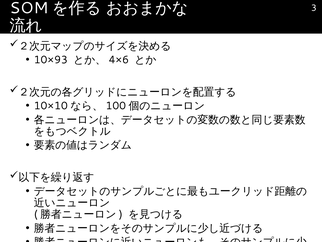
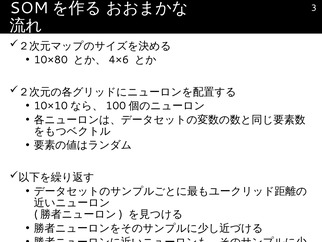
10×93: 10×93 -> 10×80 (51, 60)
